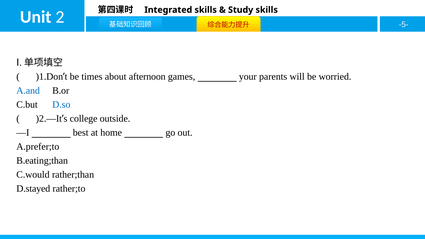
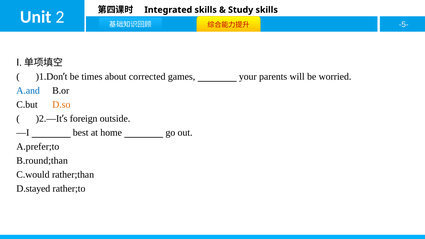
afternoon: afternoon -> corrected (147, 77)
D.so colour: blue -> orange (61, 105)
college: college -> foreign (84, 119)
B.eating;than: B.eating;than -> B.round;than (42, 161)
